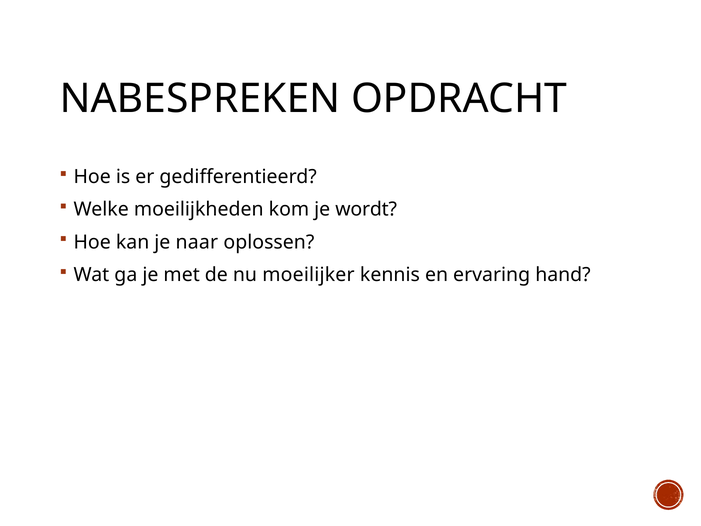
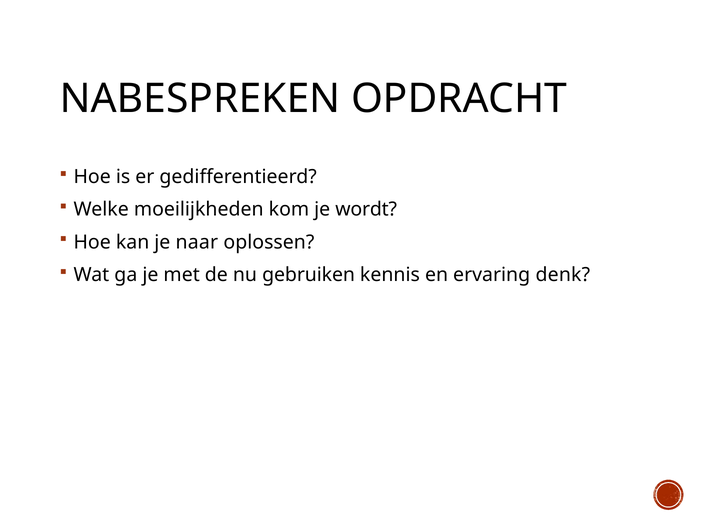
moeilijker: moeilijker -> gebruiken (309, 275)
hand: hand -> denk (563, 275)
